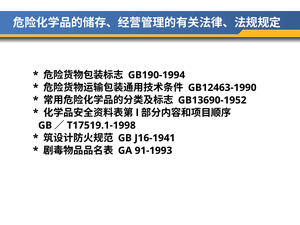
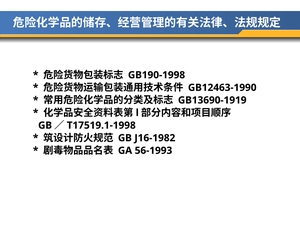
GB190-1994: GB190-1994 -> GB190-1998 (157, 75)
GB13690-1952: GB13690-1952 -> GB13690-1919 (212, 100)
J16-1941: J16-1941 -> J16-1982 (155, 138)
91-1993: 91-1993 -> 56-1993 (153, 151)
